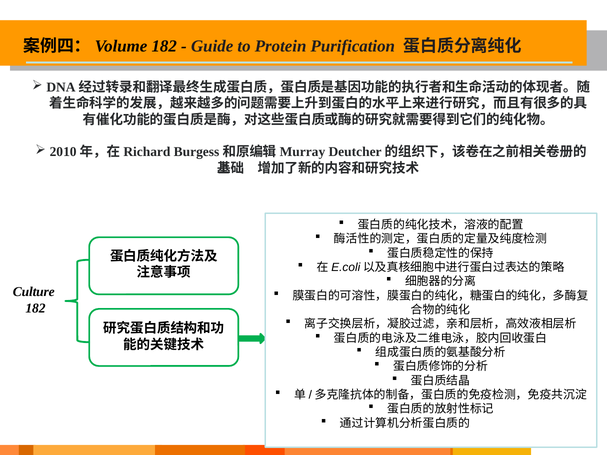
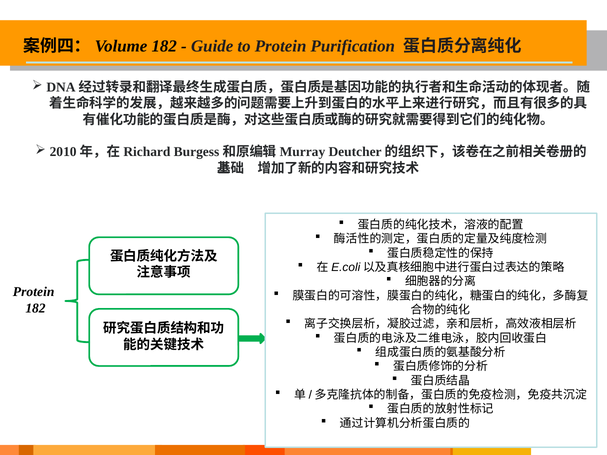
Culture: Culture -> Protein (34, 292)
